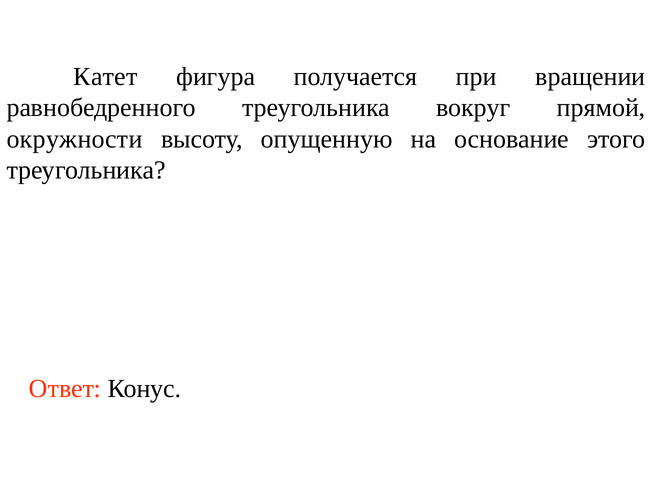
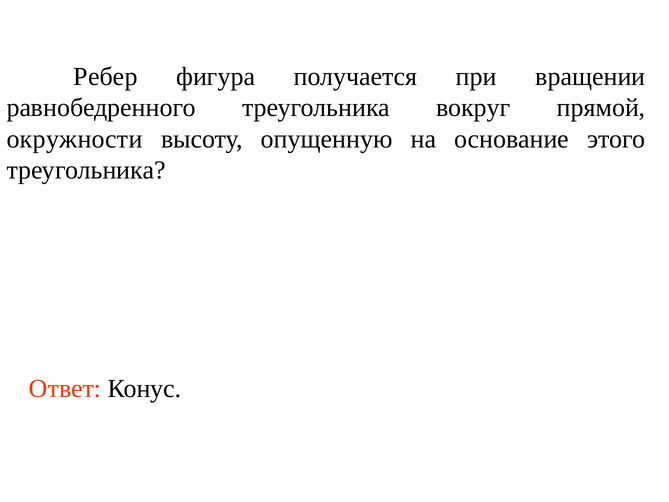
Катет: Катет -> Ребер (106, 76)
